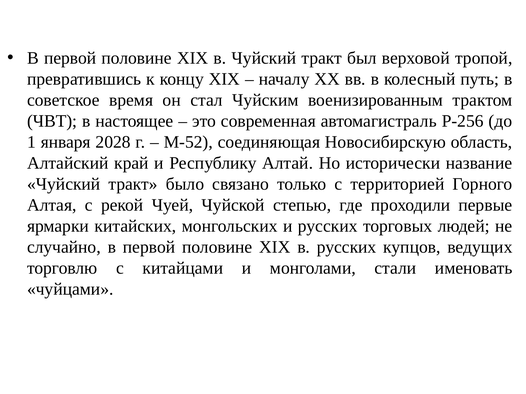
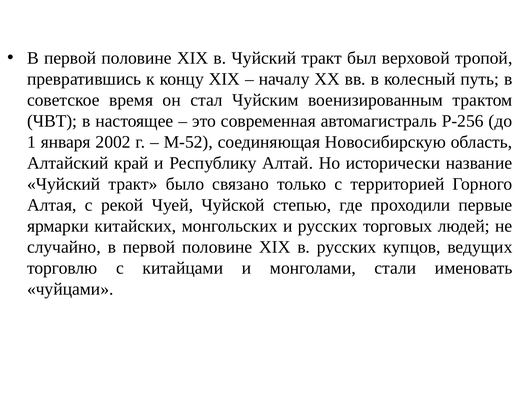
2028: 2028 -> 2002 (113, 142)
